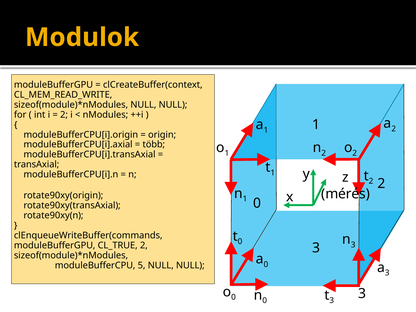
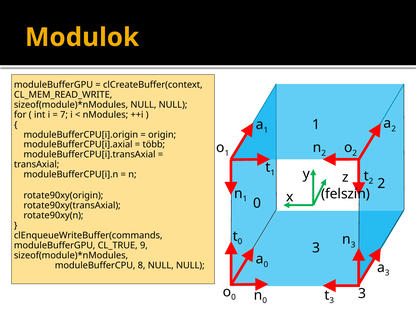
2: 2 -> 7 (64, 115)
mérés: mérés -> felszín (346, 194)
CL_TRUE 2: 2 -> 9 (144, 245)
5: 5 -> 8 (142, 265)
